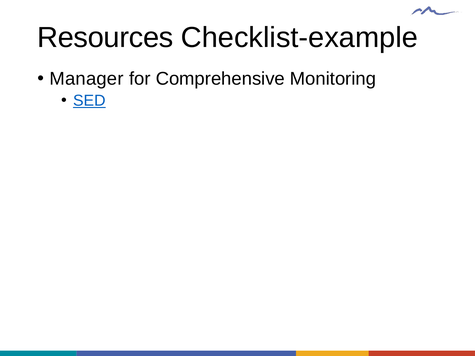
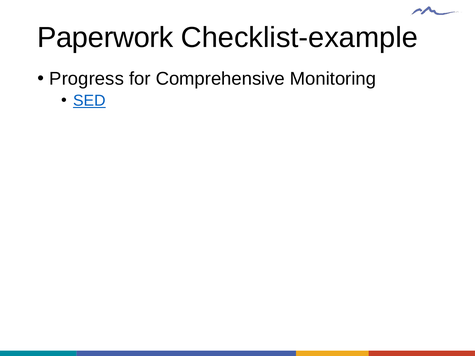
Resources: Resources -> Paperwork (105, 38)
Manager: Manager -> Progress (87, 79)
